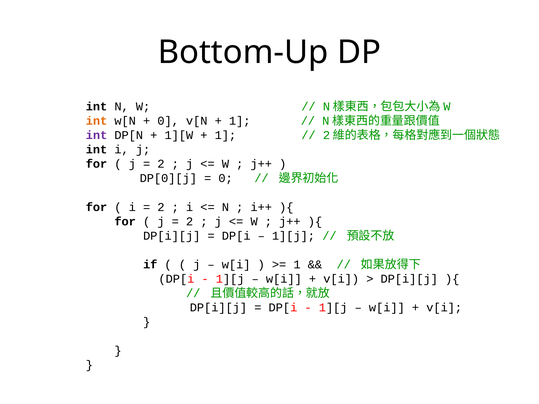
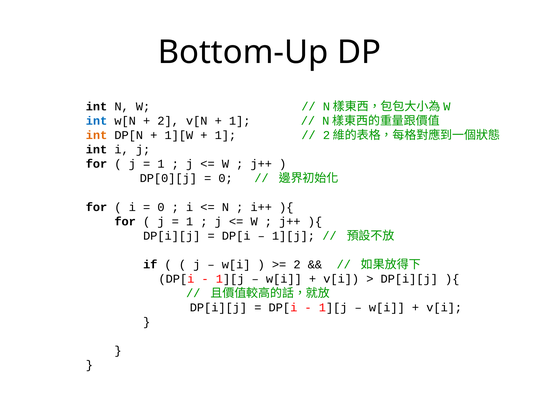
int colour: orange -> blue (97, 121)
0: 0 -> 2 (168, 121)
int colour: purple -> orange (97, 135)
2: 2 -> 1 (161, 164)
2: 2 -> 0 (161, 207)
2: 2 -> 1 (190, 222)
1: 1 -> 2 (297, 265)
